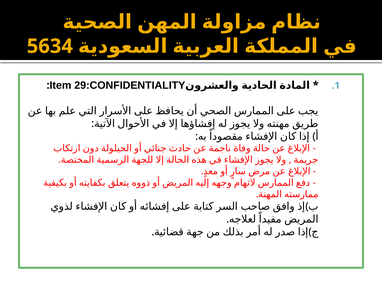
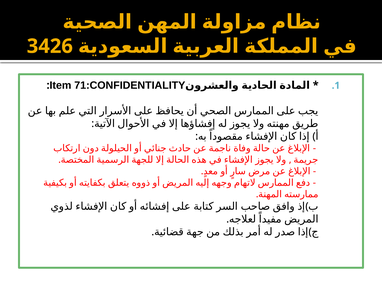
5634: 5634 -> 3426 (50, 46)
29:CONFIDENTIALITY: 29:CONFIDENTIALITY -> 71:CONFIDENTIALITY (130, 85)
